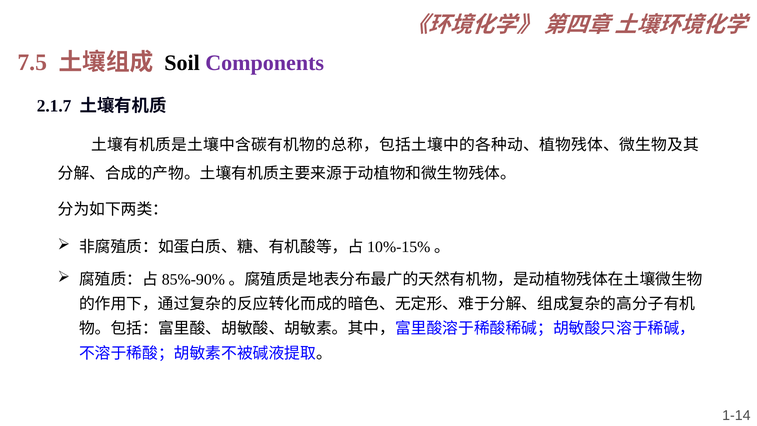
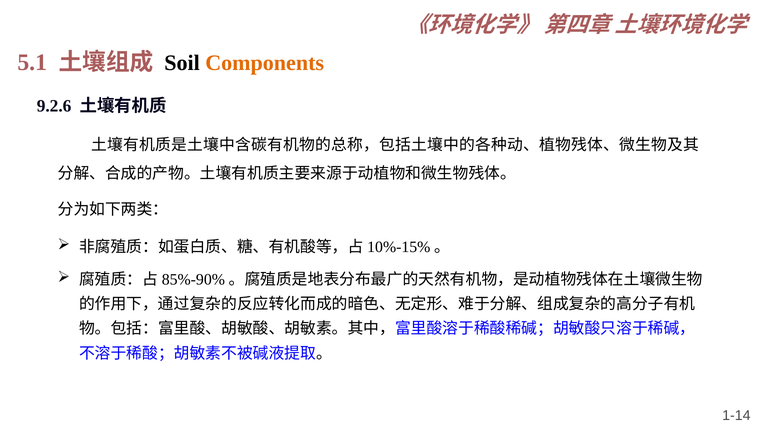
7.5: 7.5 -> 5.1 (32, 62)
Components colour: purple -> orange (265, 63)
2.1.7: 2.1.7 -> 9.2.6 (54, 106)
